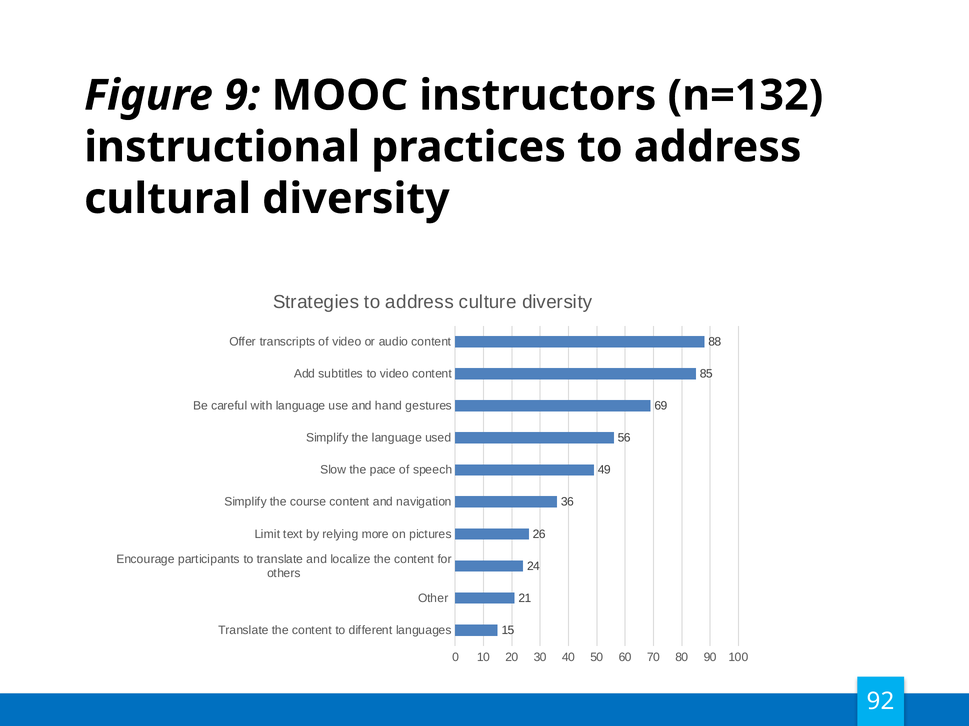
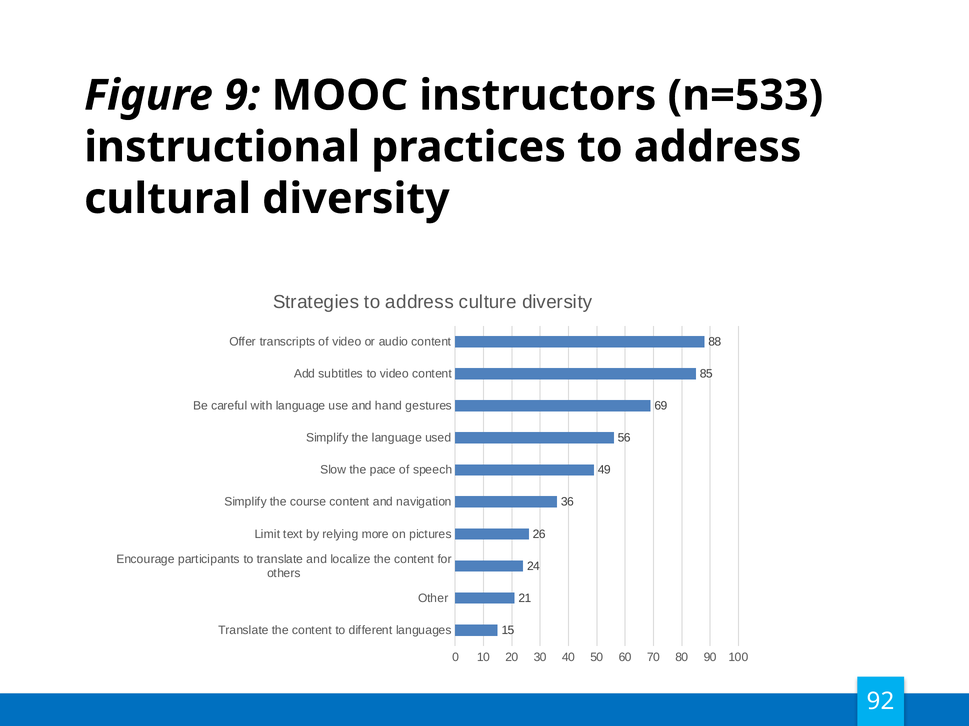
n=132: n=132 -> n=533 (745, 96)
